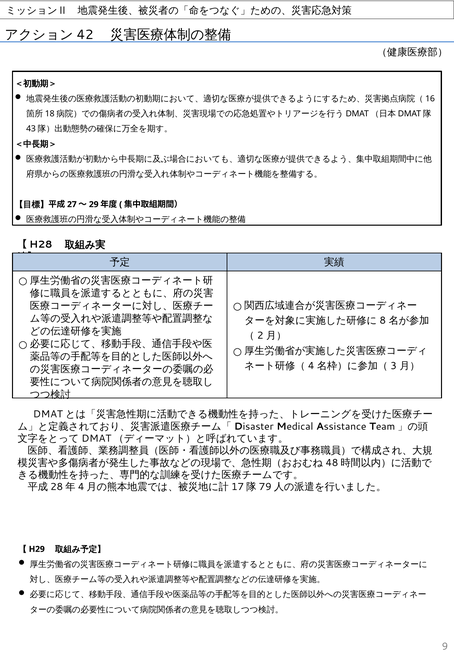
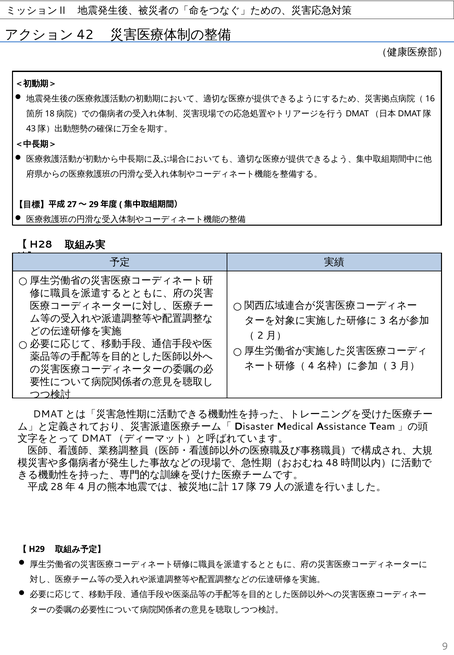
8: 8 -> 3 (383, 321)
